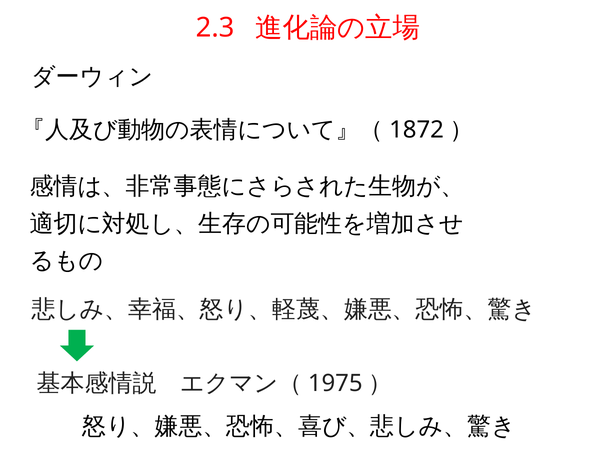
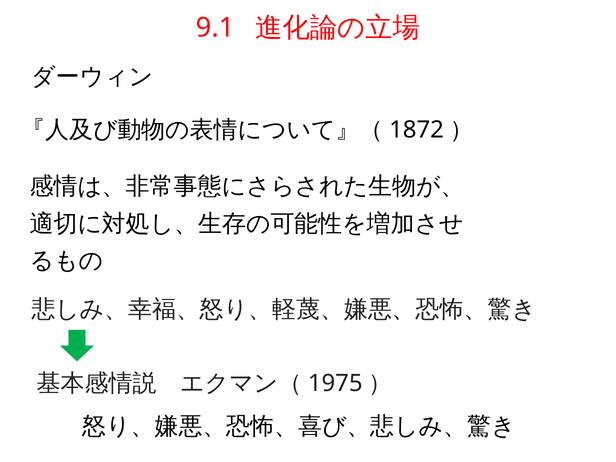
2.3: 2.3 -> 9.1 (215, 28)
